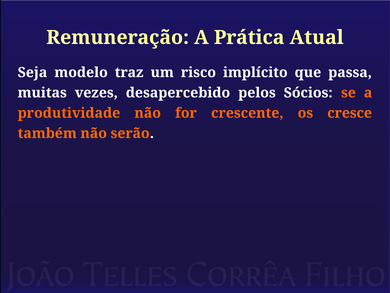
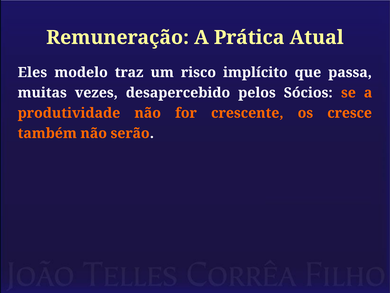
Seja: Seja -> Eles (32, 72)
